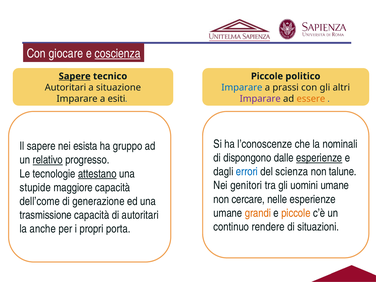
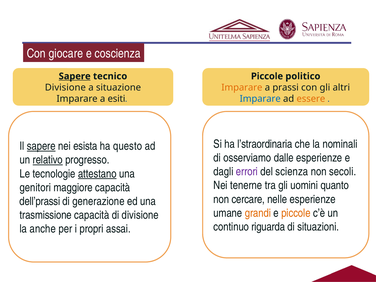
coscienza underline: present -> none (118, 54)
Autoritari: Autoritari -> Divisione (65, 88)
Imparare colour: blue -> orange (242, 88)
Imparare colour: purple -> blue (260, 99)
l’conoscenze: l’conoscenze -> l’straordinaria (265, 144)
sapere underline: none -> present (41, 146)
gruppo: gruppo -> questo (128, 146)
dispongono: dispongono -> osserviamo (247, 158)
esperienze underline: present -> none (319, 158)
errori colour: blue -> purple (247, 172)
talune: talune -> secoli (343, 172)
genitori: genitori -> tenerne (246, 185)
uomini umane: umane -> quanto (335, 185)
stupide: stupide -> genitori (35, 188)
dell’come: dell’come -> dell’prassi (40, 201)
di autoritari: autoritari -> divisione (140, 215)
rendere: rendere -> riguarda (268, 227)
porta: porta -> assai (118, 229)
